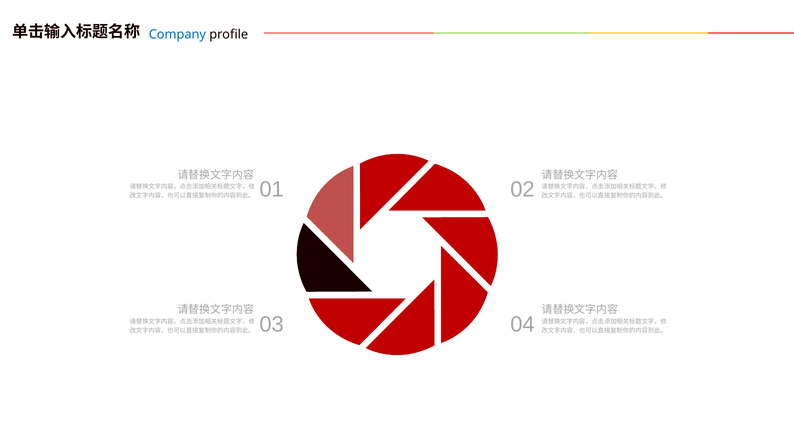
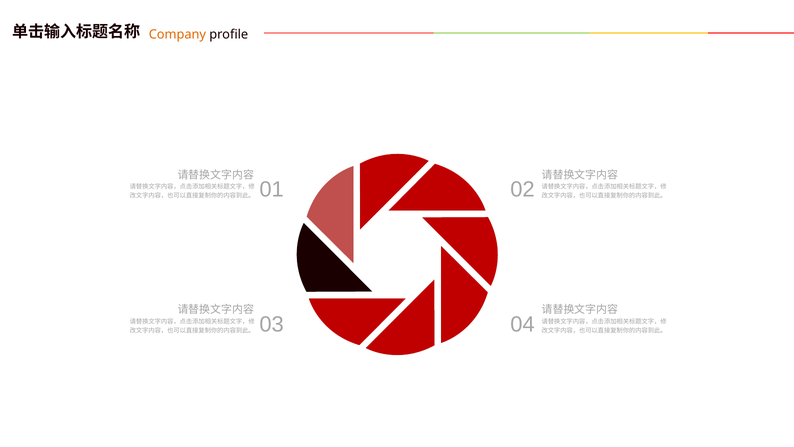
Company colour: blue -> orange (177, 34)
